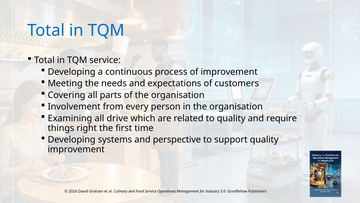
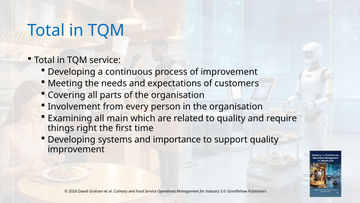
drive: drive -> main (117, 118)
perspective: perspective -> importance (177, 139)
